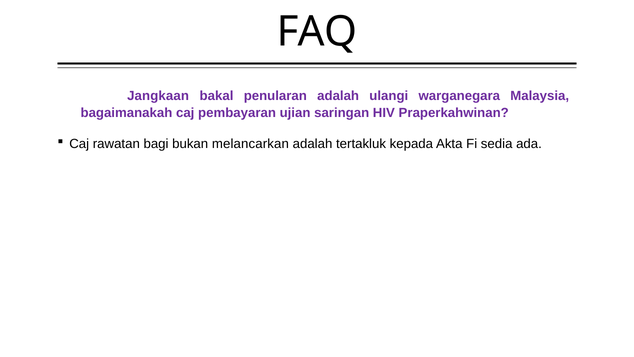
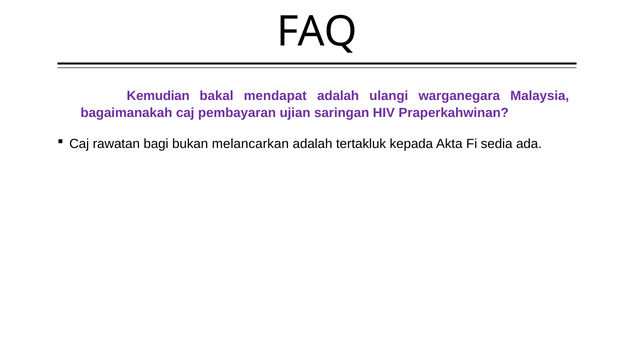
Jangkaan: Jangkaan -> Kemudian (158, 96)
penularan: penularan -> mendapat (275, 96)
